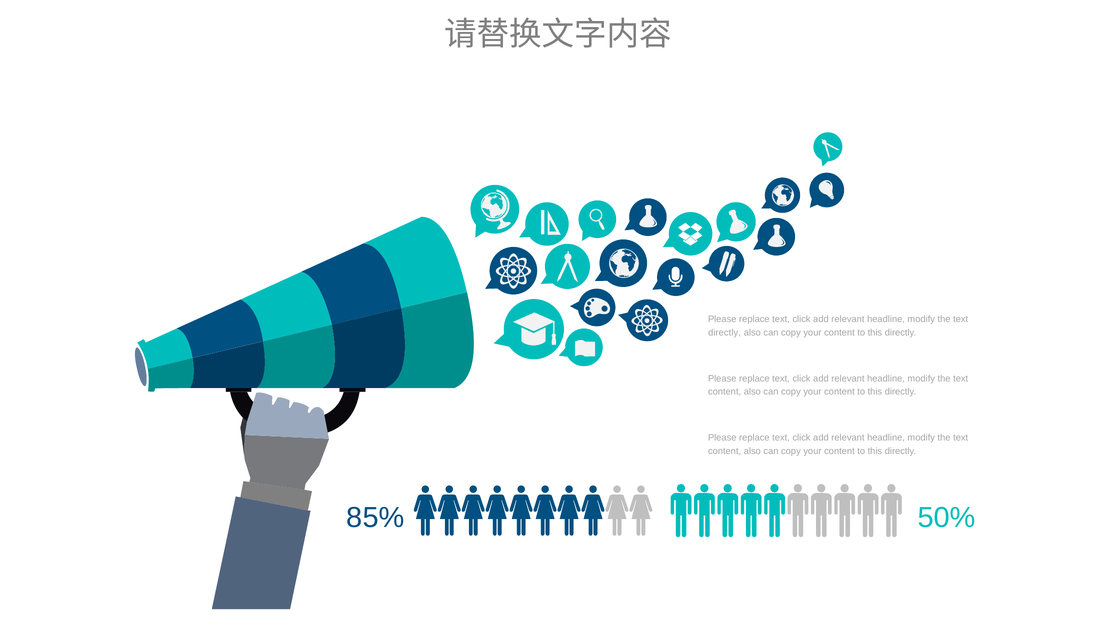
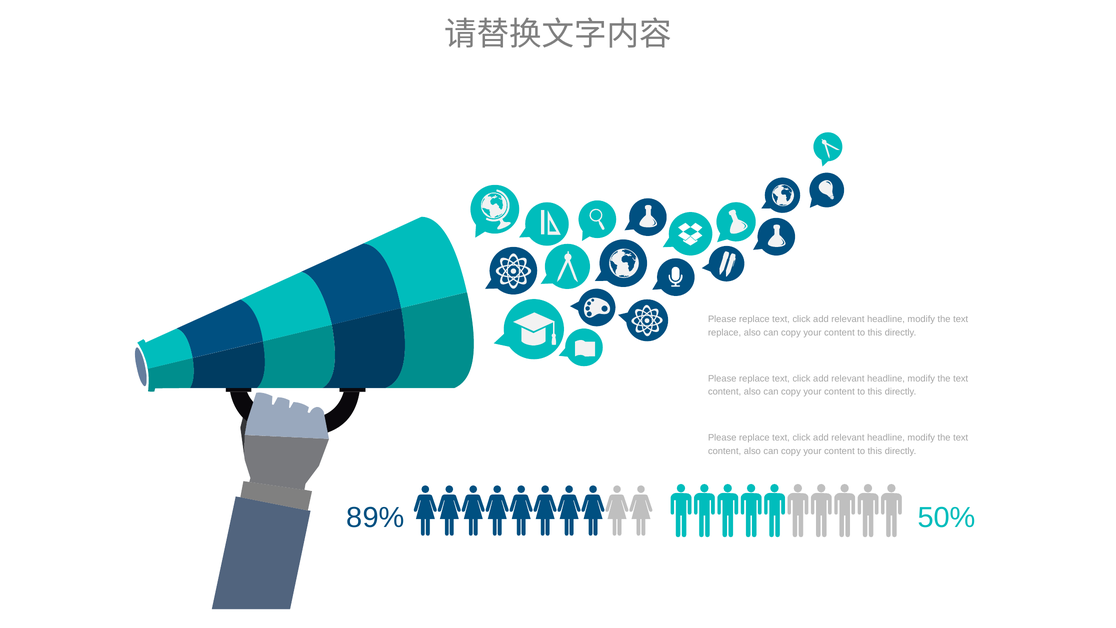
directly: directly -> replace (725, 332)
85%: 85% -> 89% (375, 518)
